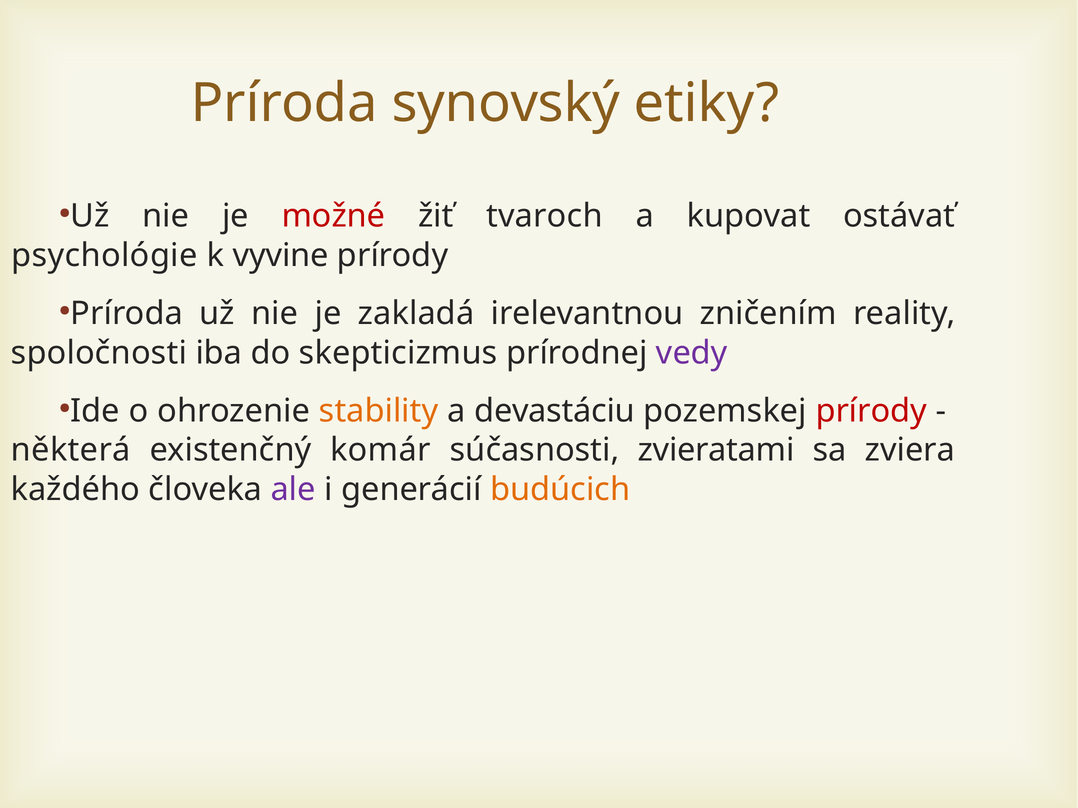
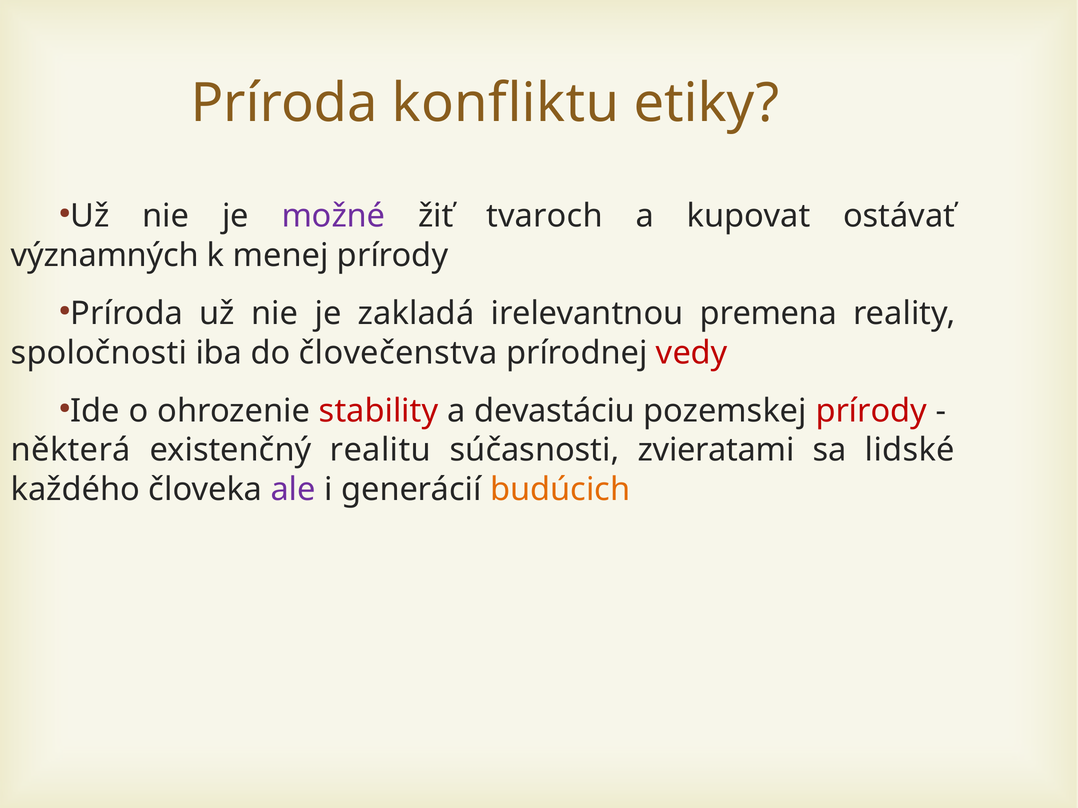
synovský: synovský -> konfliktu (506, 104)
možné colour: red -> purple (333, 216)
psychológie: psychológie -> významných (105, 255)
vyvine: vyvine -> menej (281, 255)
zničením: zničením -> premena (768, 314)
skepticizmus: skepticizmus -> človečenstva (398, 353)
vedy colour: purple -> red (692, 353)
stability colour: orange -> red (379, 411)
komár: komár -> realitu (380, 450)
zviera: zviera -> lidské (910, 450)
